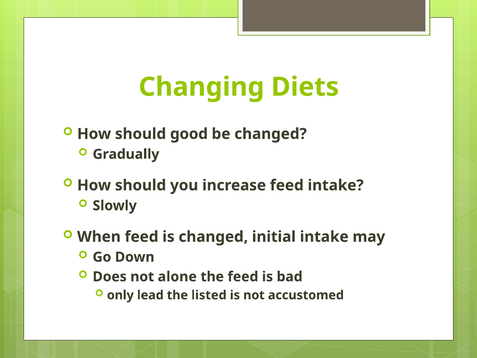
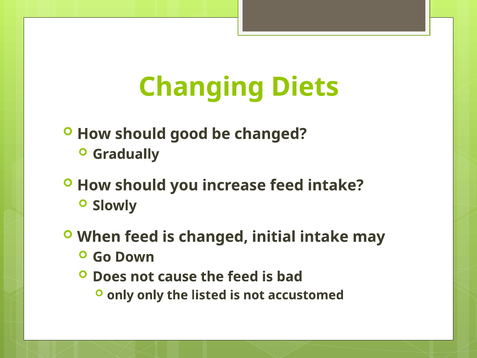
alone: alone -> cause (177, 277)
only lead: lead -> only (150, 295)
